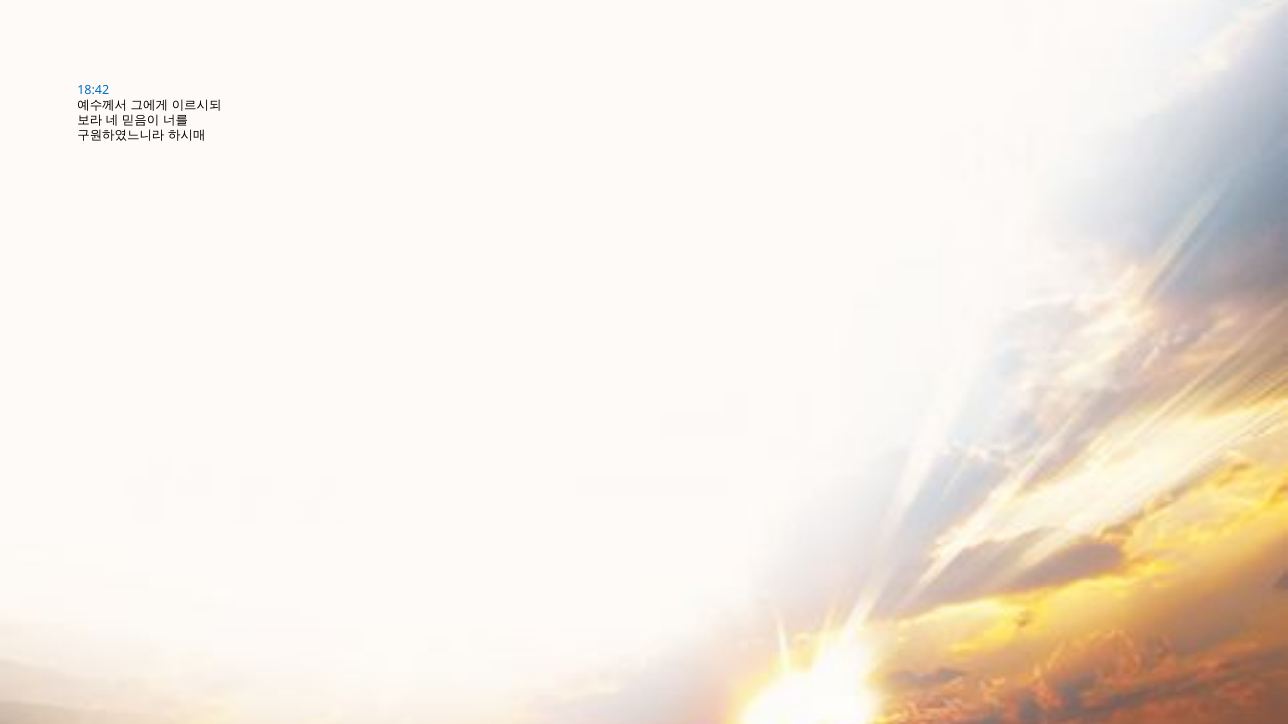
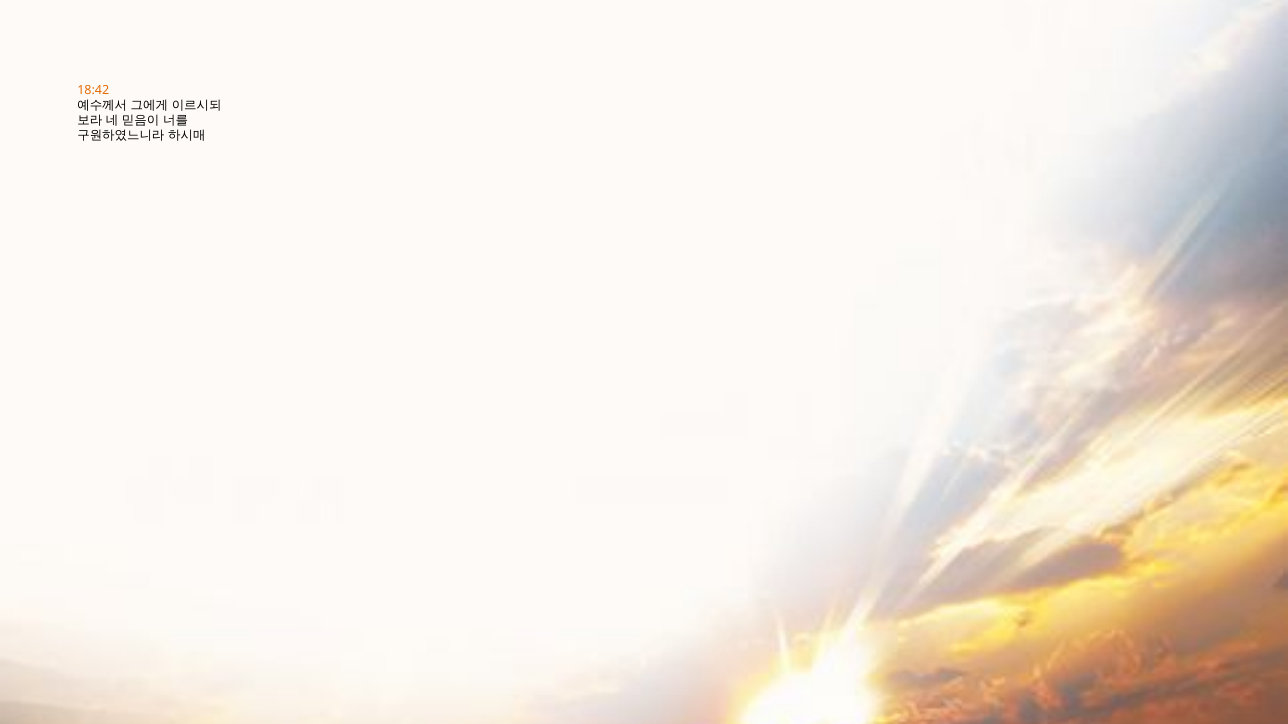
18:42 colour: blue -> orange (93, 90)
